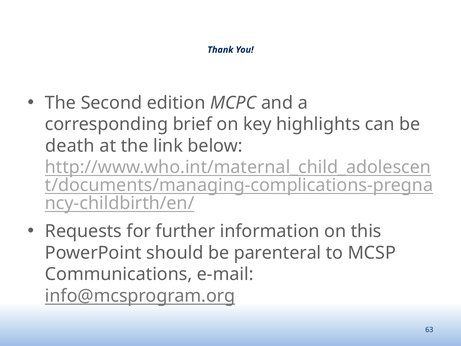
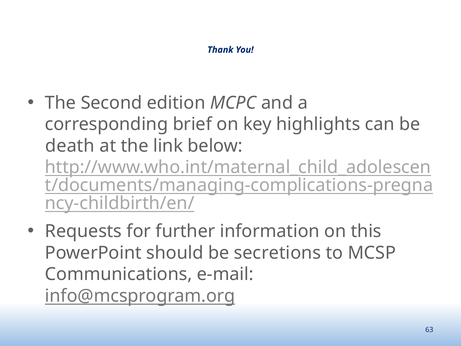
parenteral: parenteral -> secretions (277, 253)
